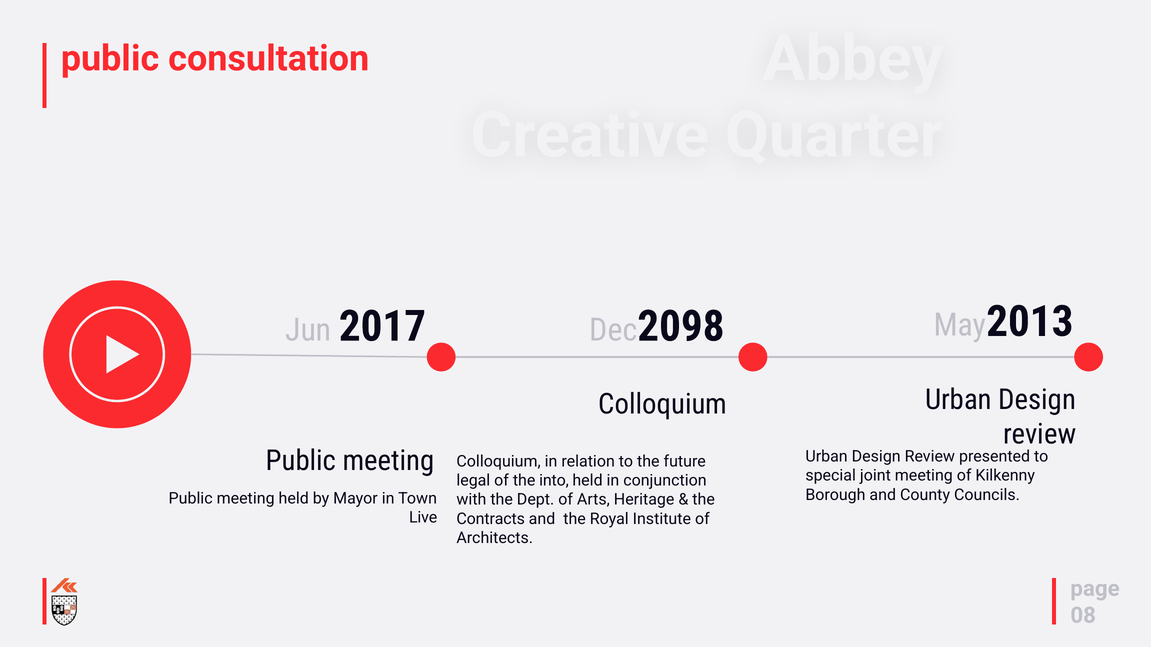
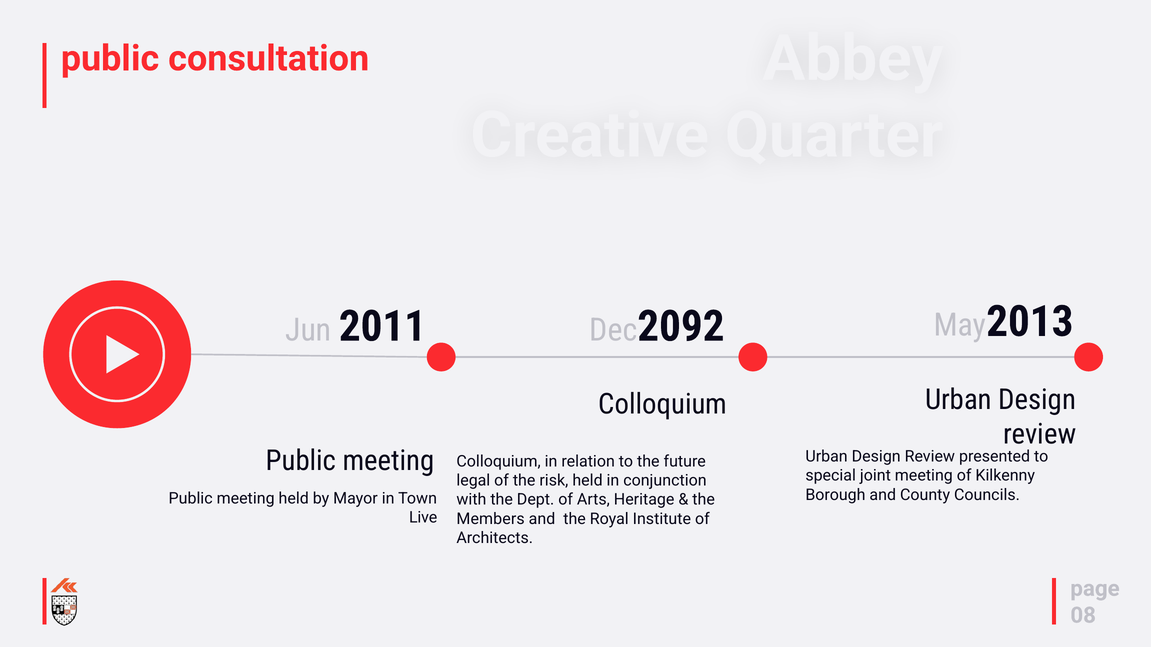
2017: 2017 -> 2011 (382, 327)
2098: 2098 -> 2092 (681, 327)
into: into -> risk (554, 481)
Contracts: Contracts -> Members (491, 519)
